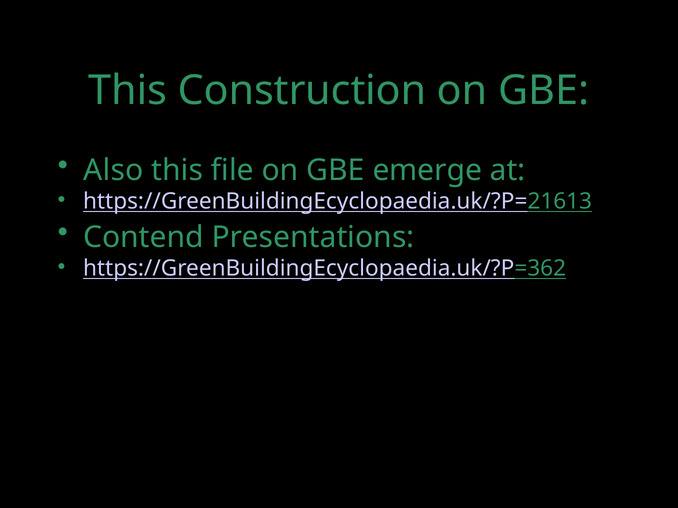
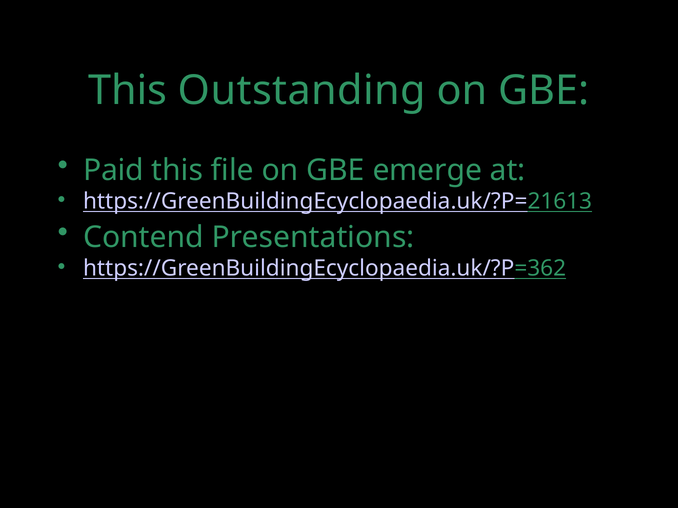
Construction: Construction -> Outstanding (302, 90)
Also: Also -> Paid (113, 170)
